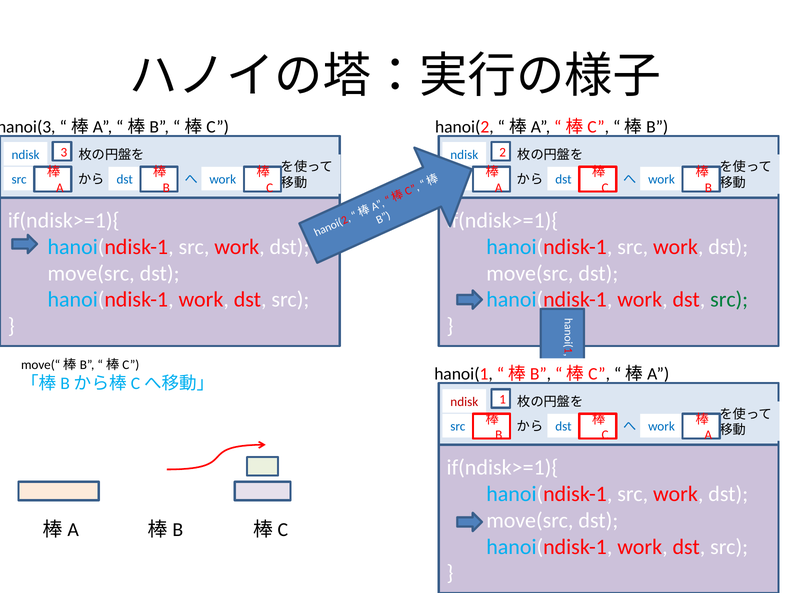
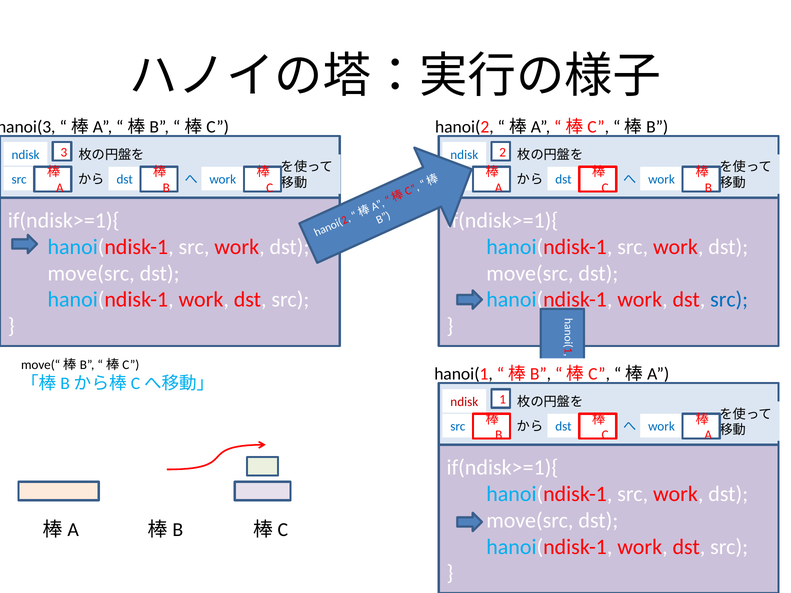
src colour: green -> blue (729, 300)
